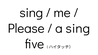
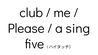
sing: sing -> club (31, 13)
